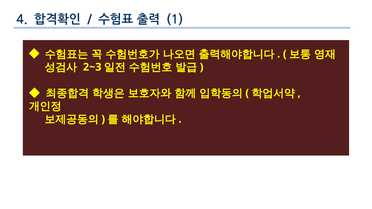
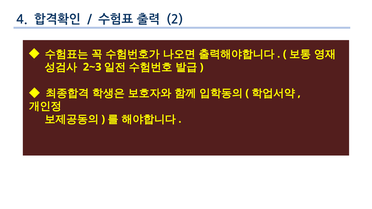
1: 1 -> 2 (175, 20)
